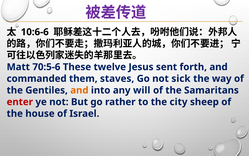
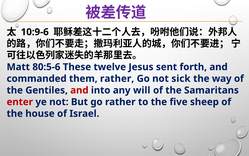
10:6-6: 10:6-6 -> 10:9-6 (35, 32)
70:5-6: 70:5-6 -> 80:5-6 (46, 67)
them staves: staves -> rather (117, 78)
and colour: orange -> red (79, 90)
city: city -> five (179, 102)
